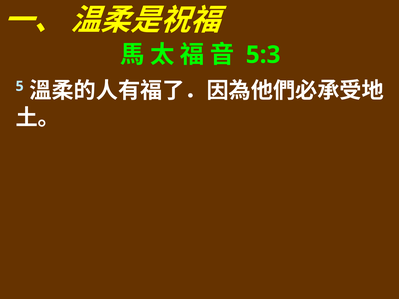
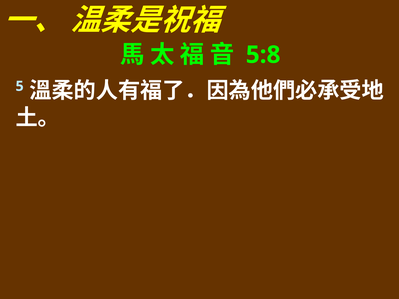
5:3: 5:3 -> 5:8 (263, 55)
